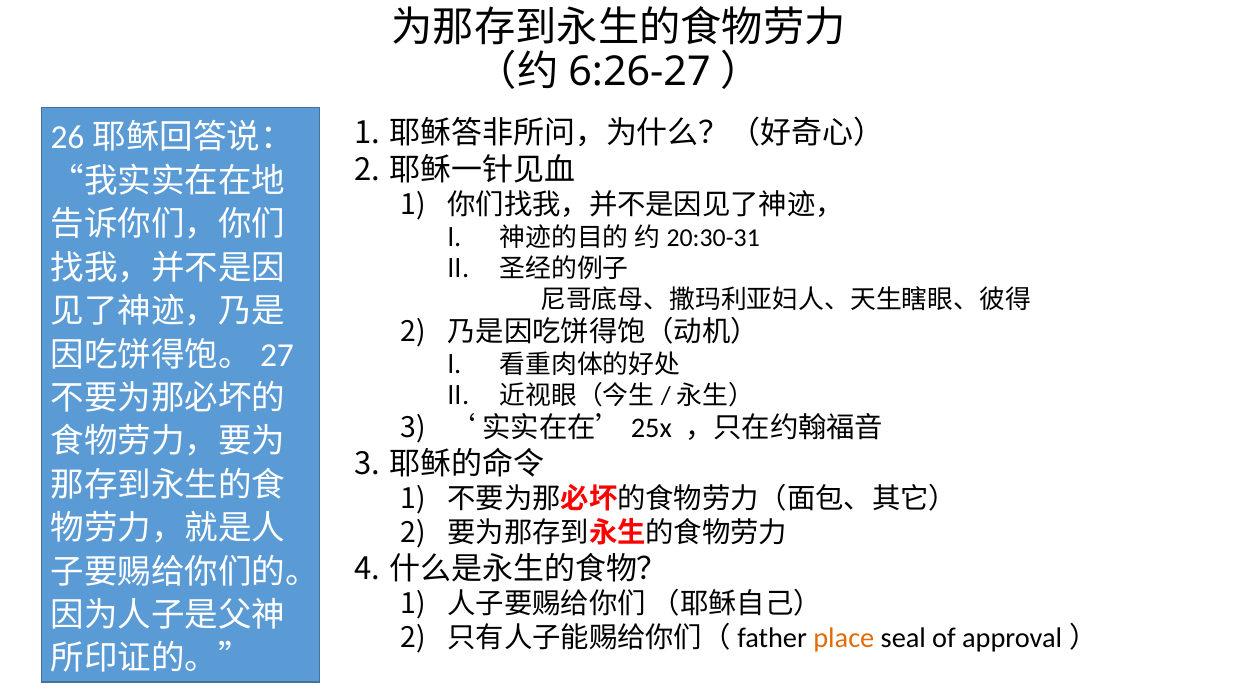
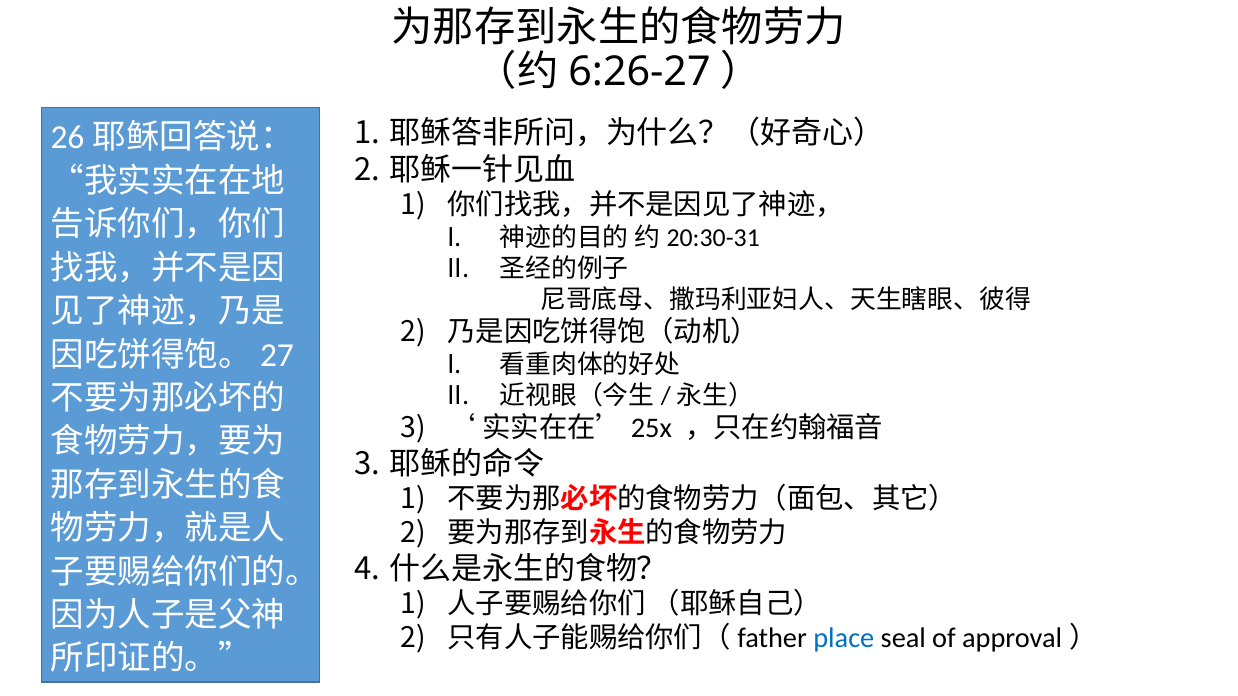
place colour: orange -> blue (844, 639)
